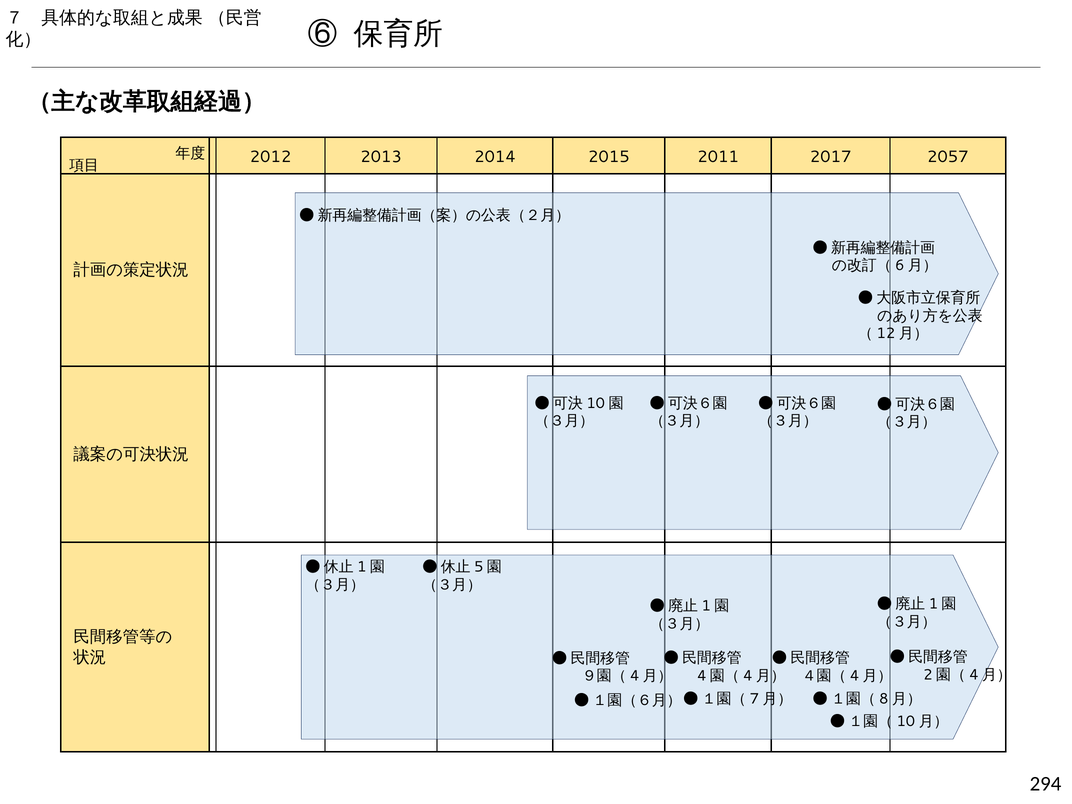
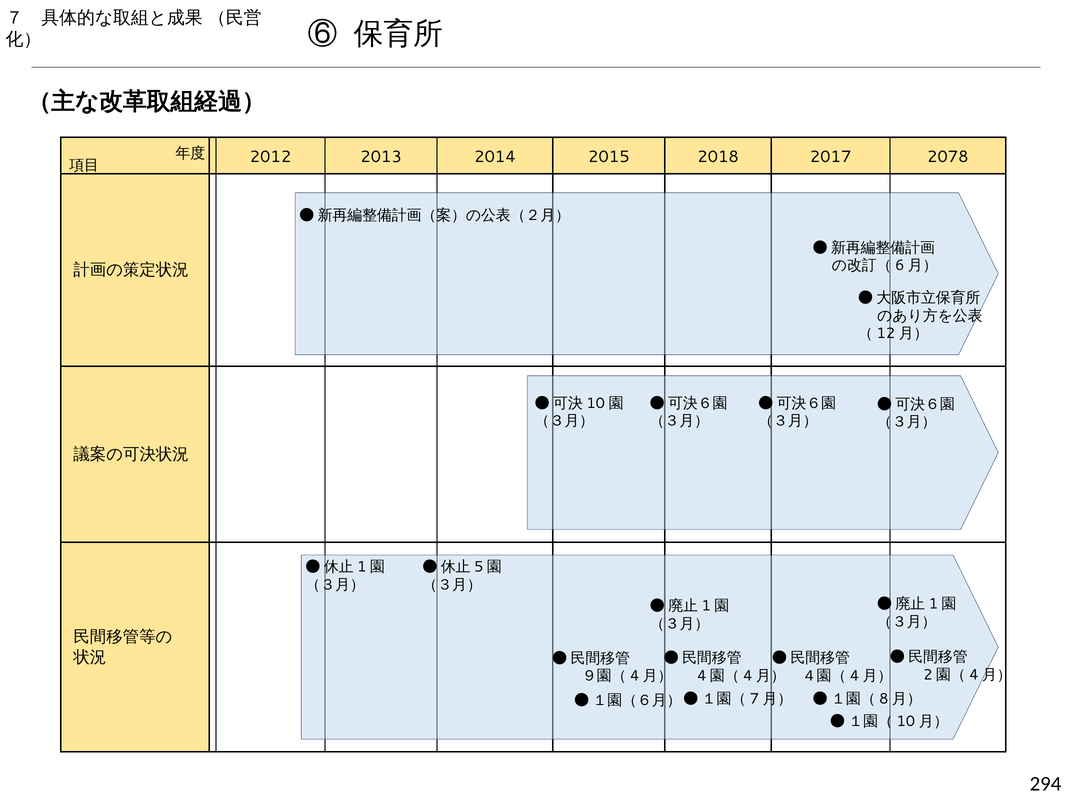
2011: 2011 -> 2018 (718, 157)
2057: 2057 -> 2078 (948, 157)
